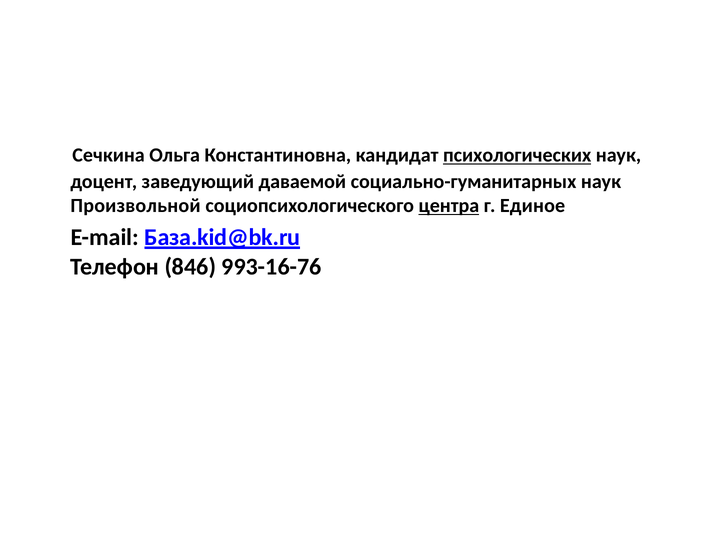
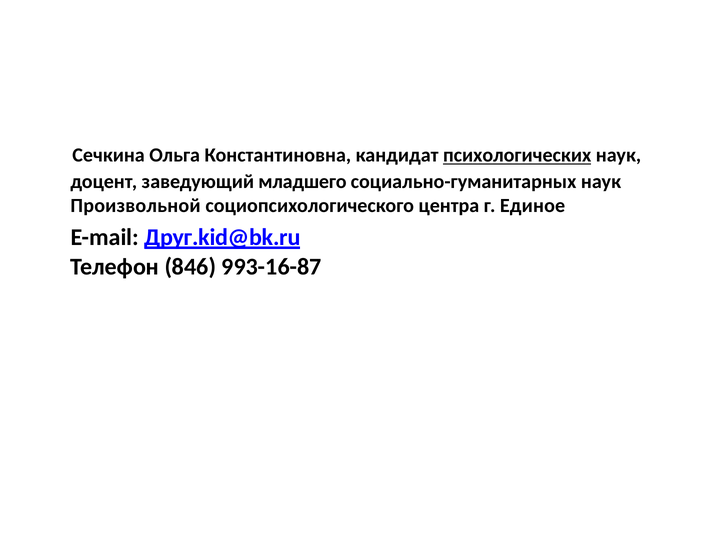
даваемой: даваемой -> младшего (302, 182)
центра underline: present -> none (449, 206)
База.kid@bk.ru: База.kid@bk.ru -> Друг.kid@bk.ru (222, 238)
993-16-76: 993-16-76 -> 993-16-87 (271, 267)
